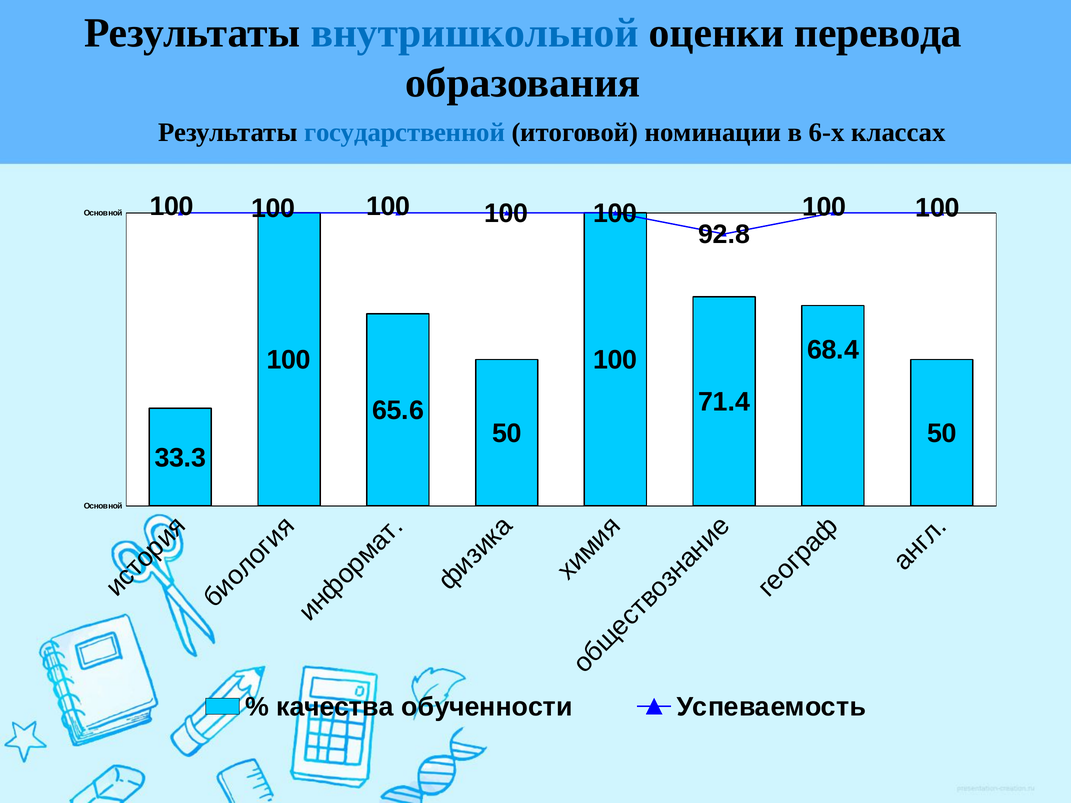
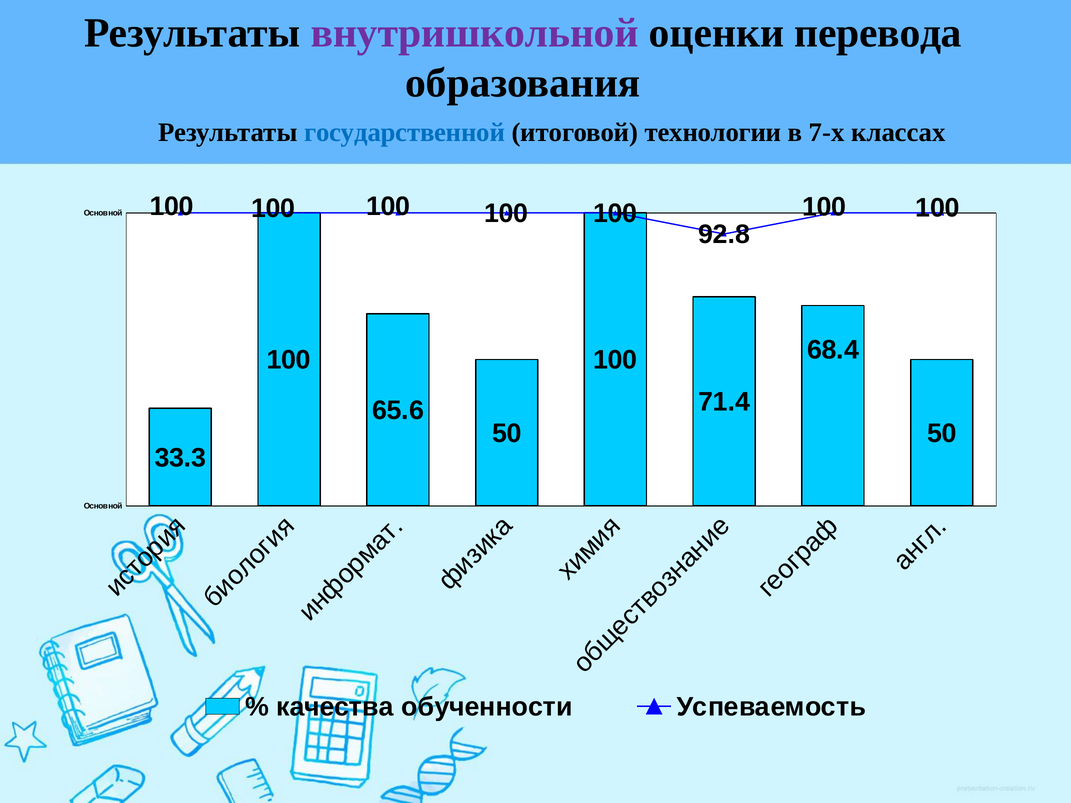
внутришкольной colour: blue -> purple (475, 33)
номинации: номинации -> технологии (713, 133)
6-х: 6-х -> 7-х (827, 133)
